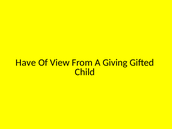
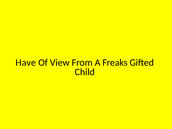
Giving: Giving -> Freaks (115, 63)
